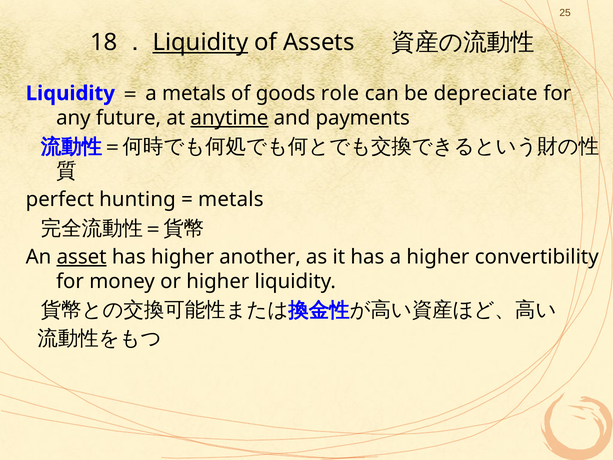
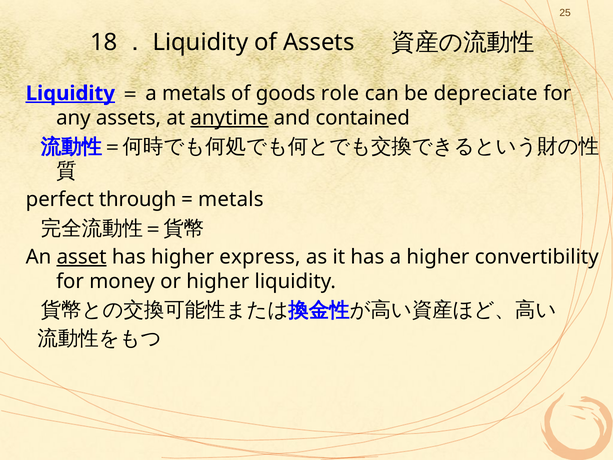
Liquidity underline: present -> none (200, 42)
Liquidity underline: none -> present (70, 93)
any future: future -> assets (128, 118)
payments: payments -> contained (363, 118)
hunting: hunting -> through (138, 200)
another: another -> express (260, 257)
